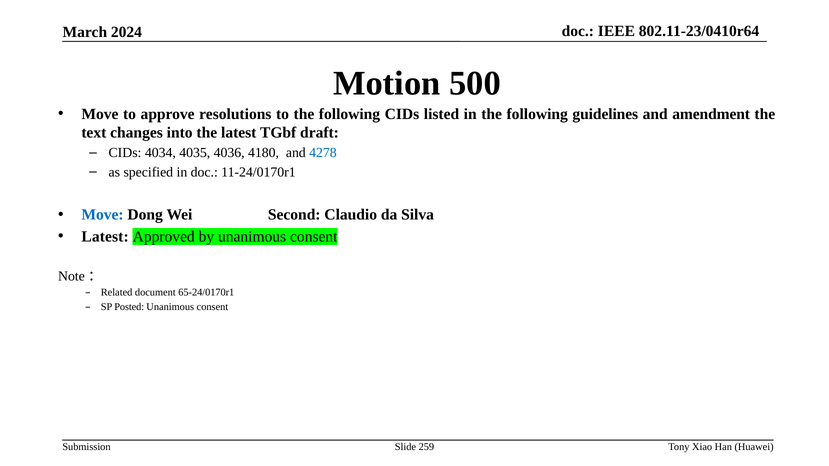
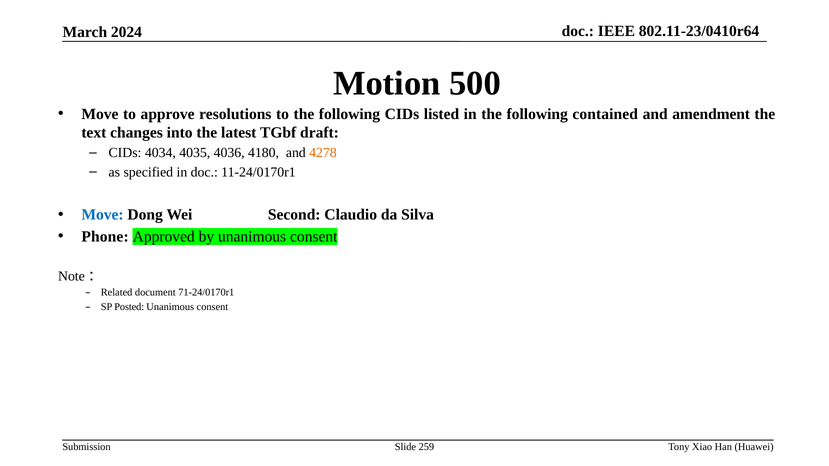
guidelines: guidelines -> contained (605, 114)
4278 colour: blue -> orange (323, 153)
Latest: Latest -> Phone (105, 237)
65-24/0170r1: 65-24/0170r1 -> 71-24/0170r1 (206, 293)
